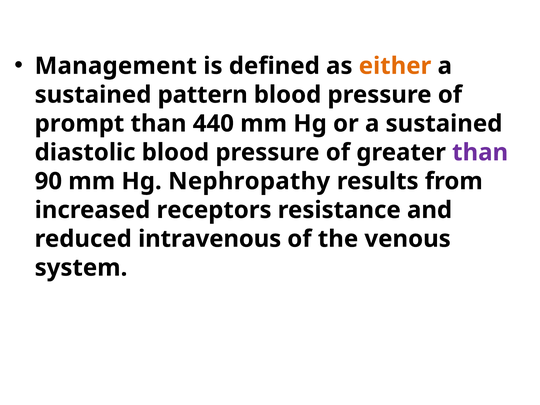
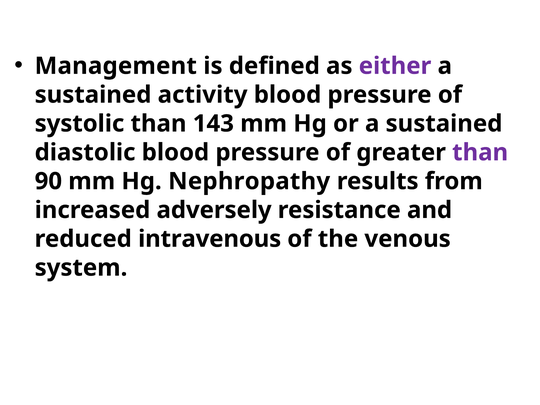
either colour: orange -> purple (395, 66)
pattern: pattern -> activity (203, 95)
prompt: prompt -> systolic (79, 124)
440: 440 -> 143 (213, 124)
receptors: receptors -> adversely (214, 210)
